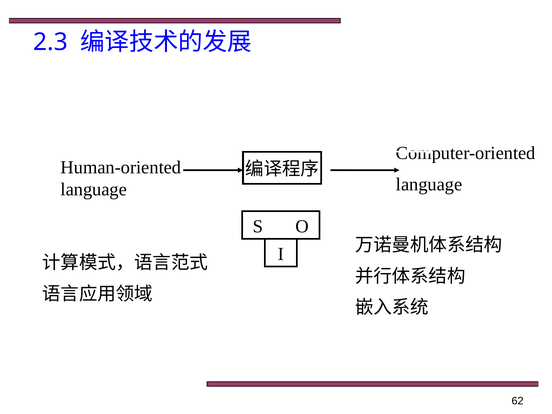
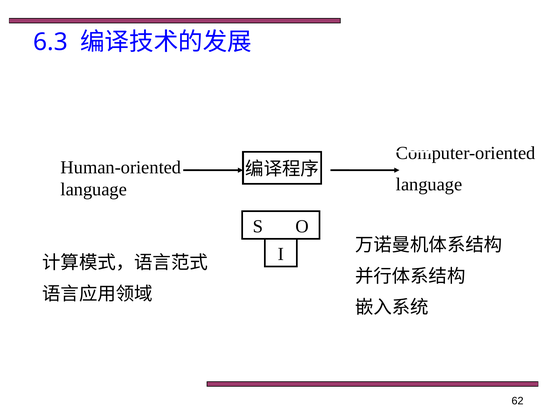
2.3: 2.3 -> 6.3 (50, 42)
